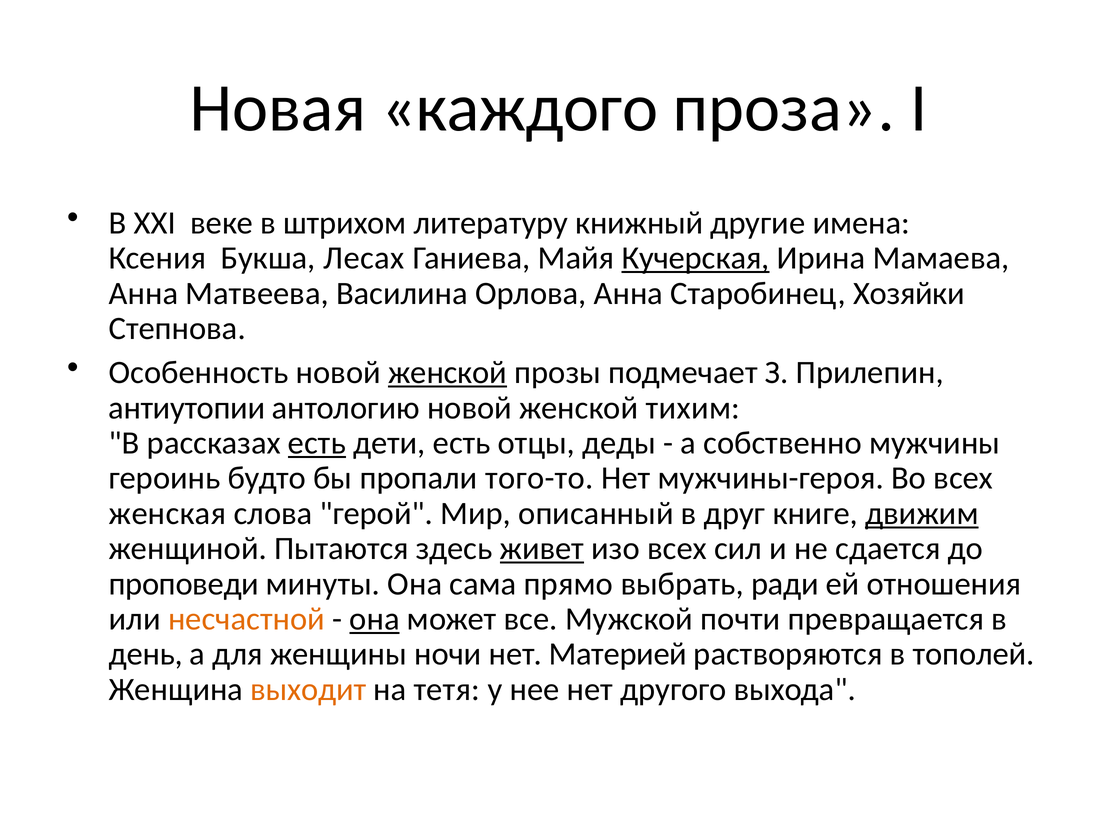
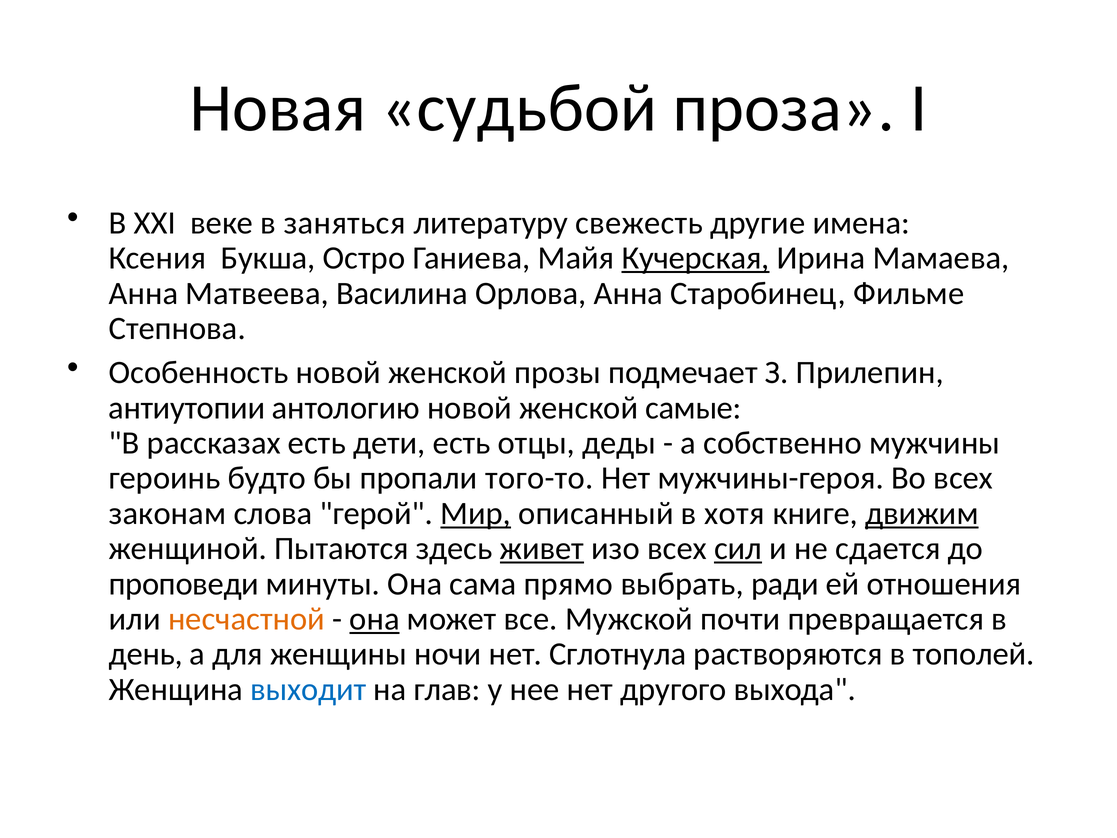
каждого: каждого -> судьбой (519, 108)
штрихом: штрихом -> заняться (345, 223)
книжный: книжный -> свежесть (639, 223)
Лесах: Лесах -> Остро (364, 258)
Хозяйки: Хозяйки -> Фильме (909, 293)
женской underline: present -> none (448, 373)
тихим: тихим -> самые (693, 408)
есть underline: present -> none (317, 443)
женская: женская -> законам (168, 513)
Мир underline: none -> present (476, 513)
друг: друг -> хотя (734, 513)
сил underline: none -> present (738, 548)
Материей: Материей -> Сглотнула (618, 654)
выходит colour: orange -> blue (308, 689)
тетя: тетя -> глав (447, 689)
